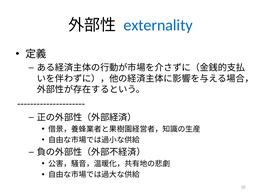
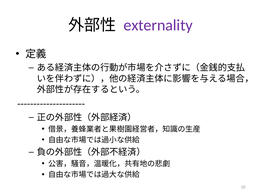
externality colour: blue -> purple (158, 25)
